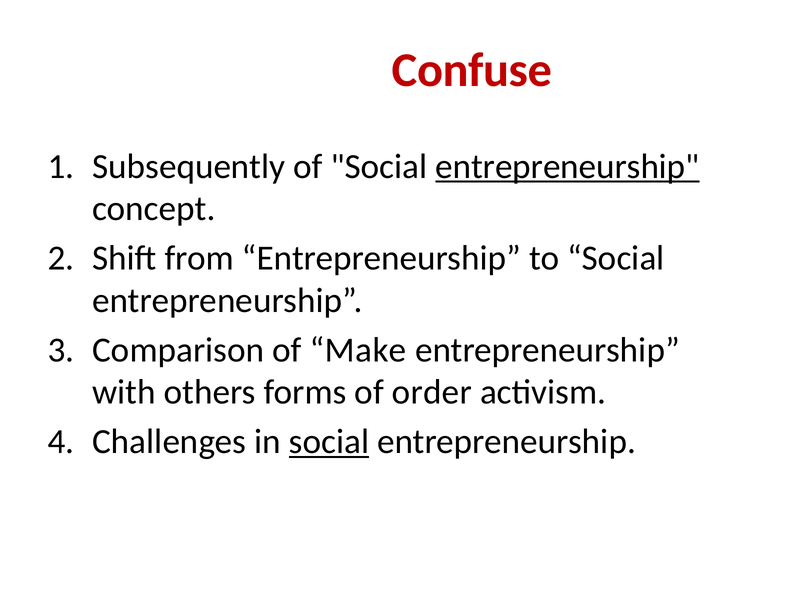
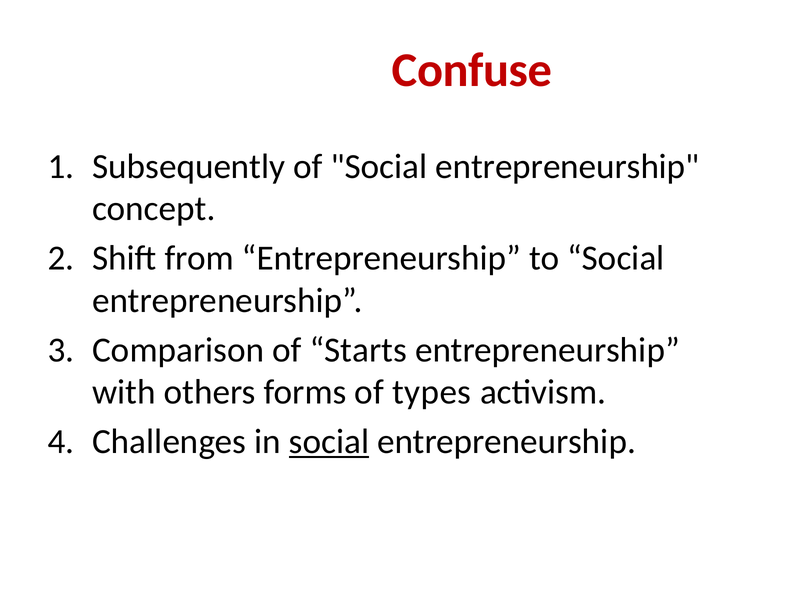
entrepreneurship underline: present -> none (567, 166)
Make: Make -> Starts (358, 350)
order: order -> types (432, 392)
